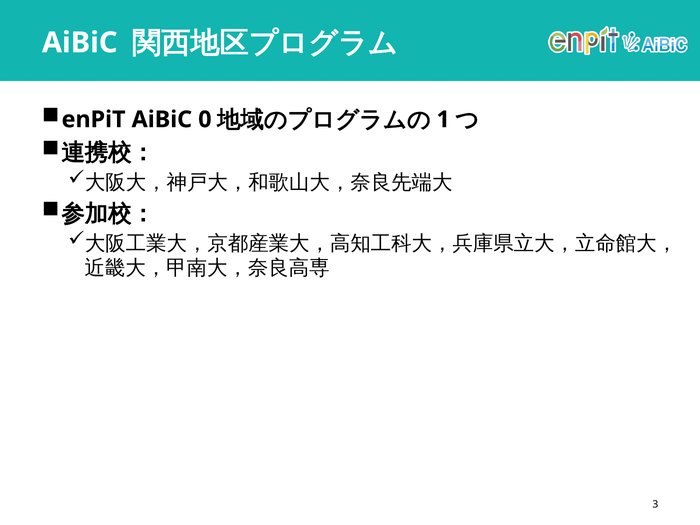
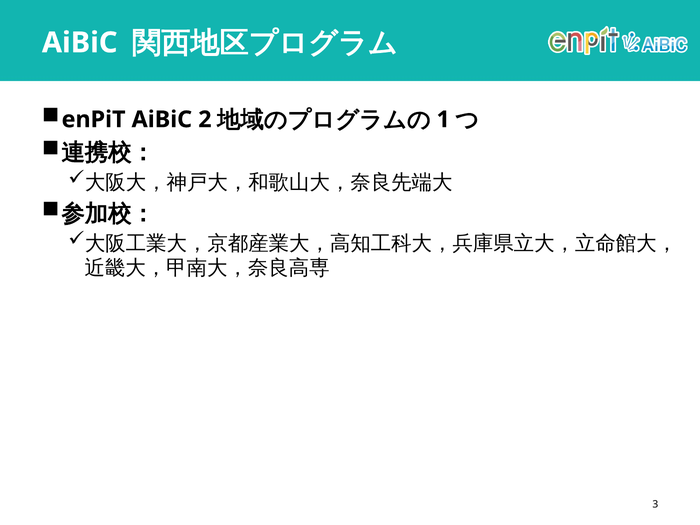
0: 0 -> 2 (205, 120)
